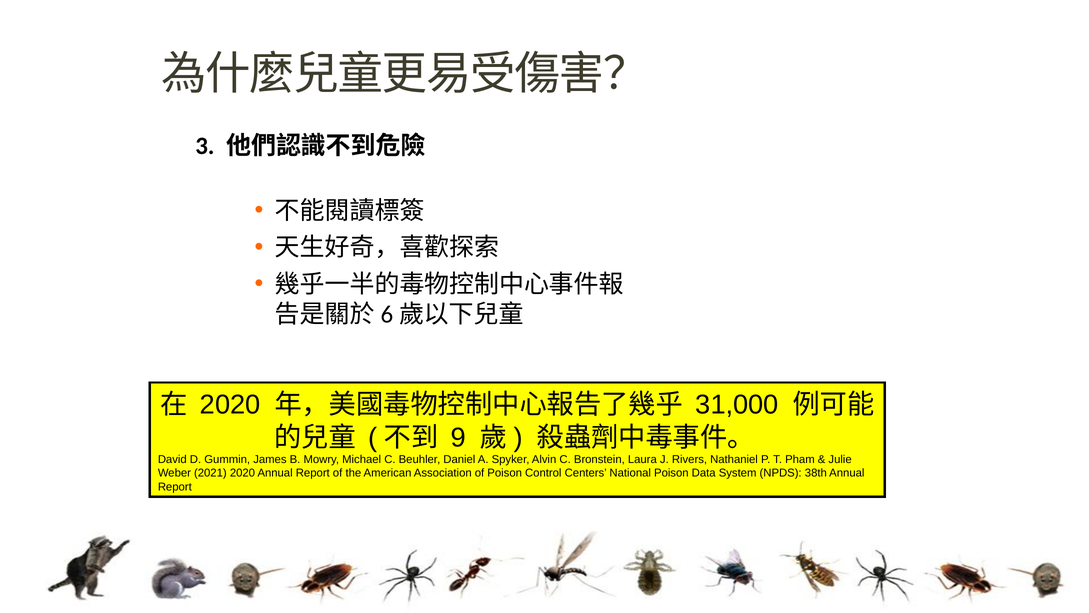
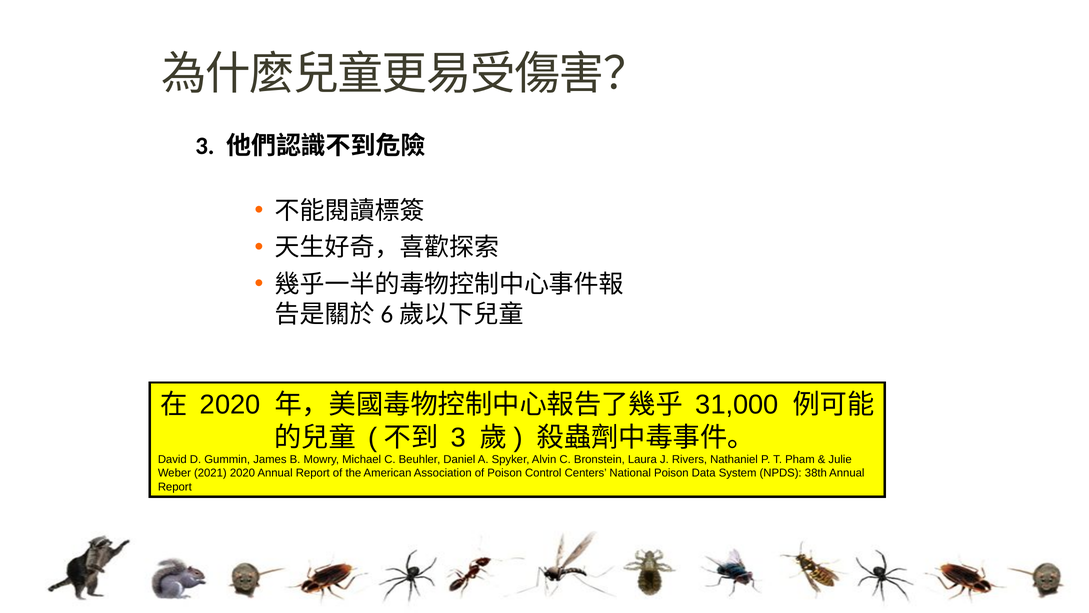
9: 9 -> 3 (458, 437)
